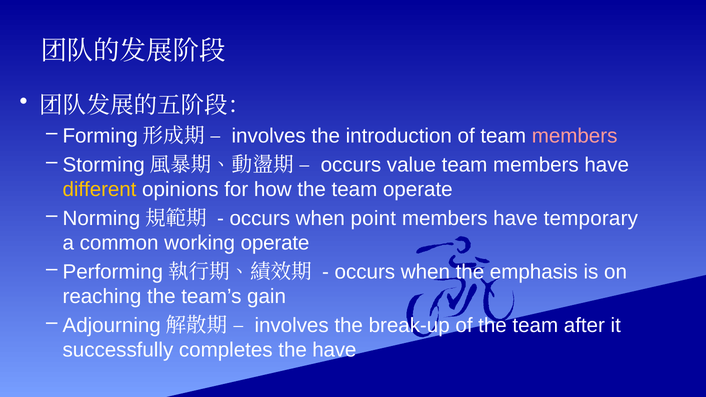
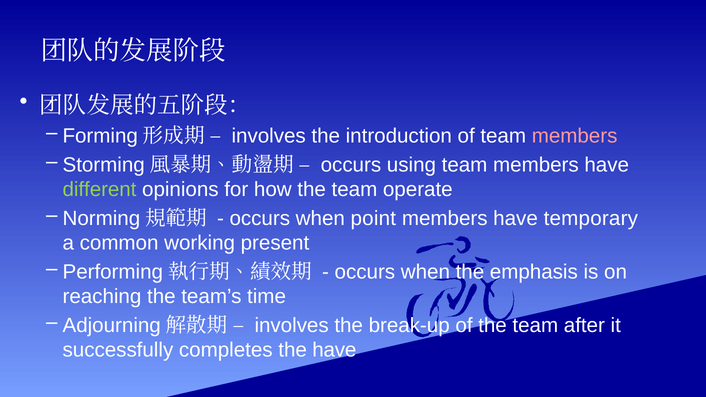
value: value -> using (411, 165)
different colour: yellow -> light green (99, 189)
working operate: operate -> present (275, 243)
gain: gain -> time (267, 297)
